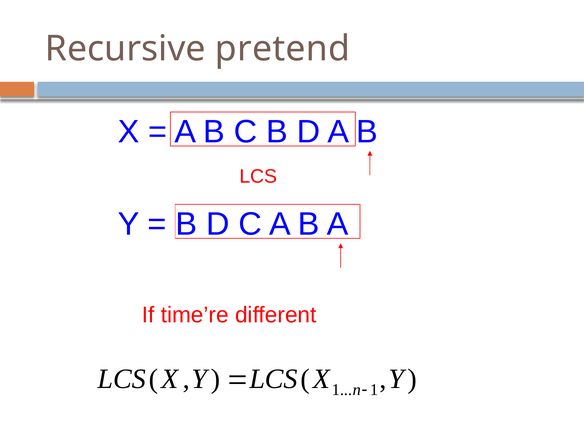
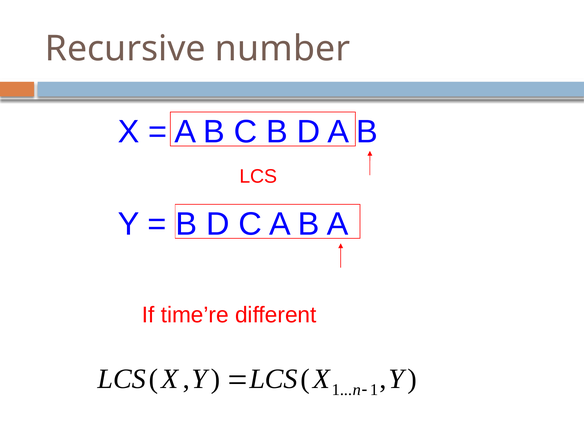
pretend: pretend -> number (283, 49)
